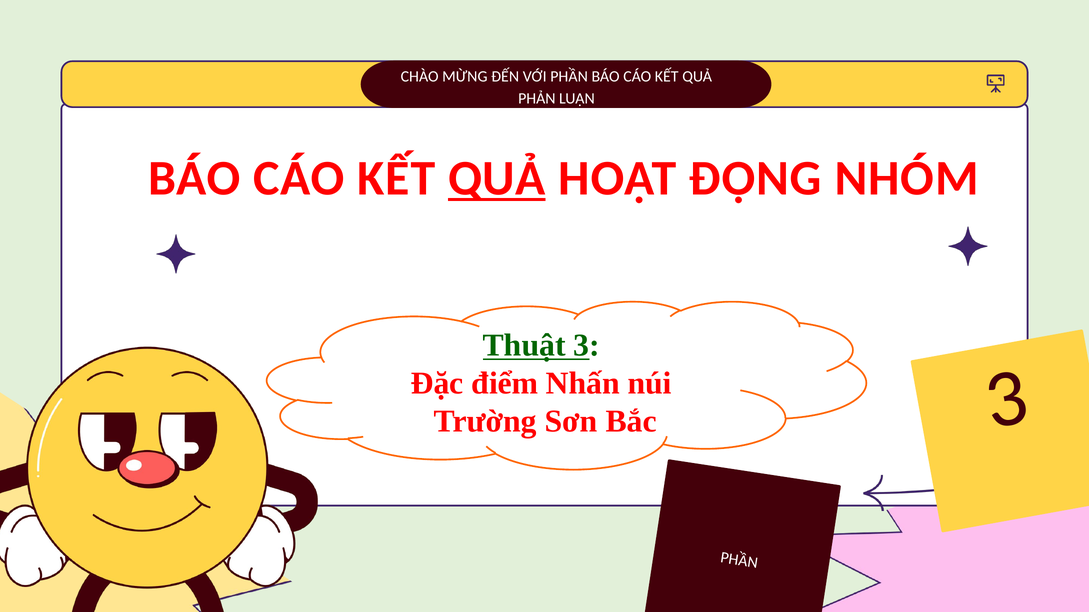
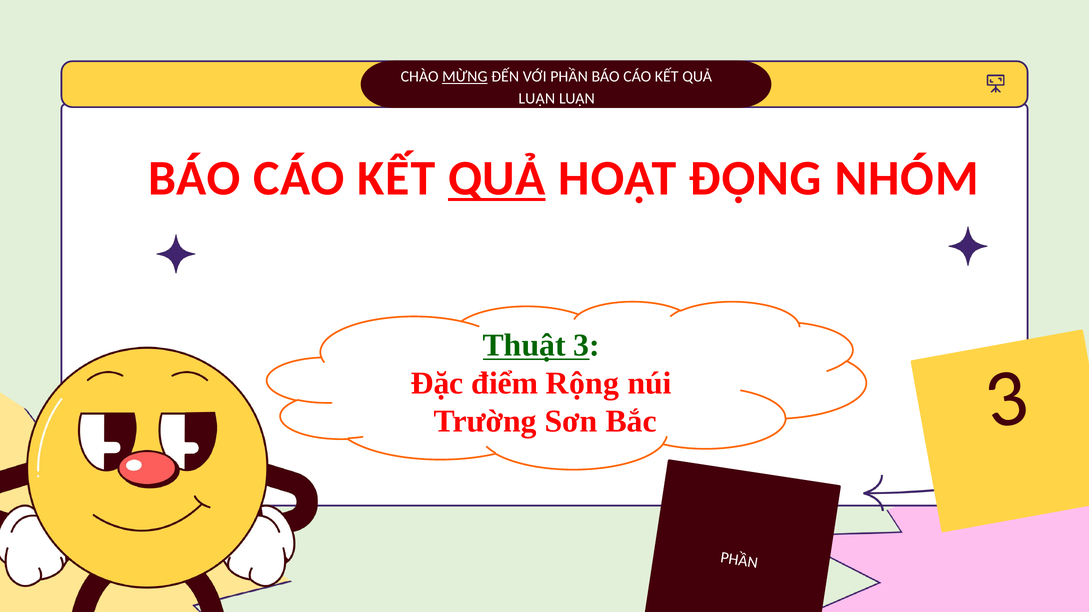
MỪNG underline: none -> present (465, 77)
PHẢN: PHẢN -> LUẬN (537, 99)
Nhấn: Nhấn -> Rộng (583, 384)
